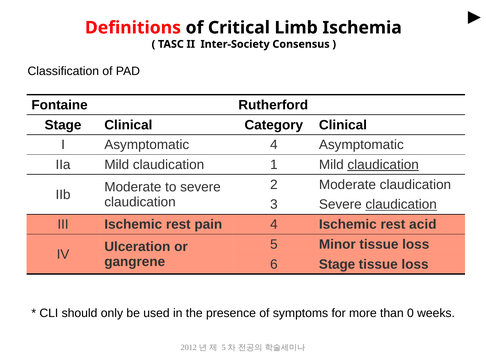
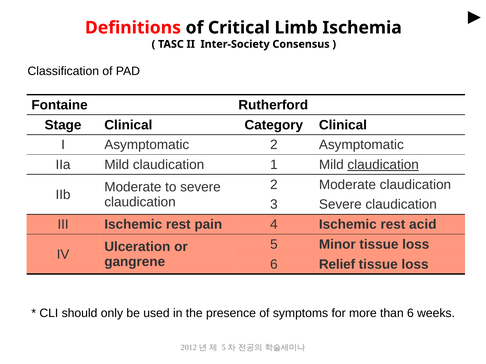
Asymptomatic 4: 4 -> 2 (274, 145)
claudication underline: present -> none (401, 205)
6 Stage: Stage -> Relief (337, 265)
than 0: 0 -> 6 (410, 314)
